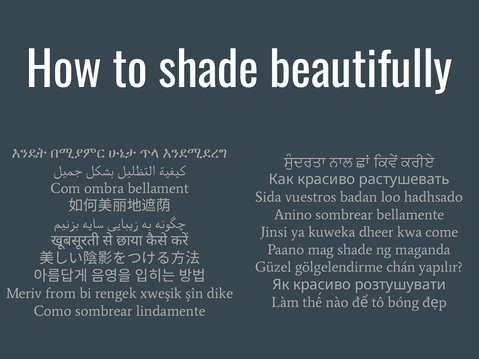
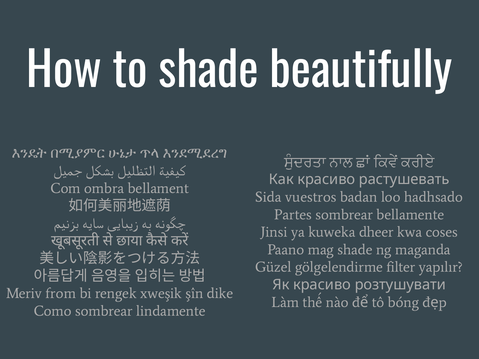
Anino: Anino -> Partes (293, 215)
come: come -> coses (442, 232)
chán: chán -> filter (401, 267)
